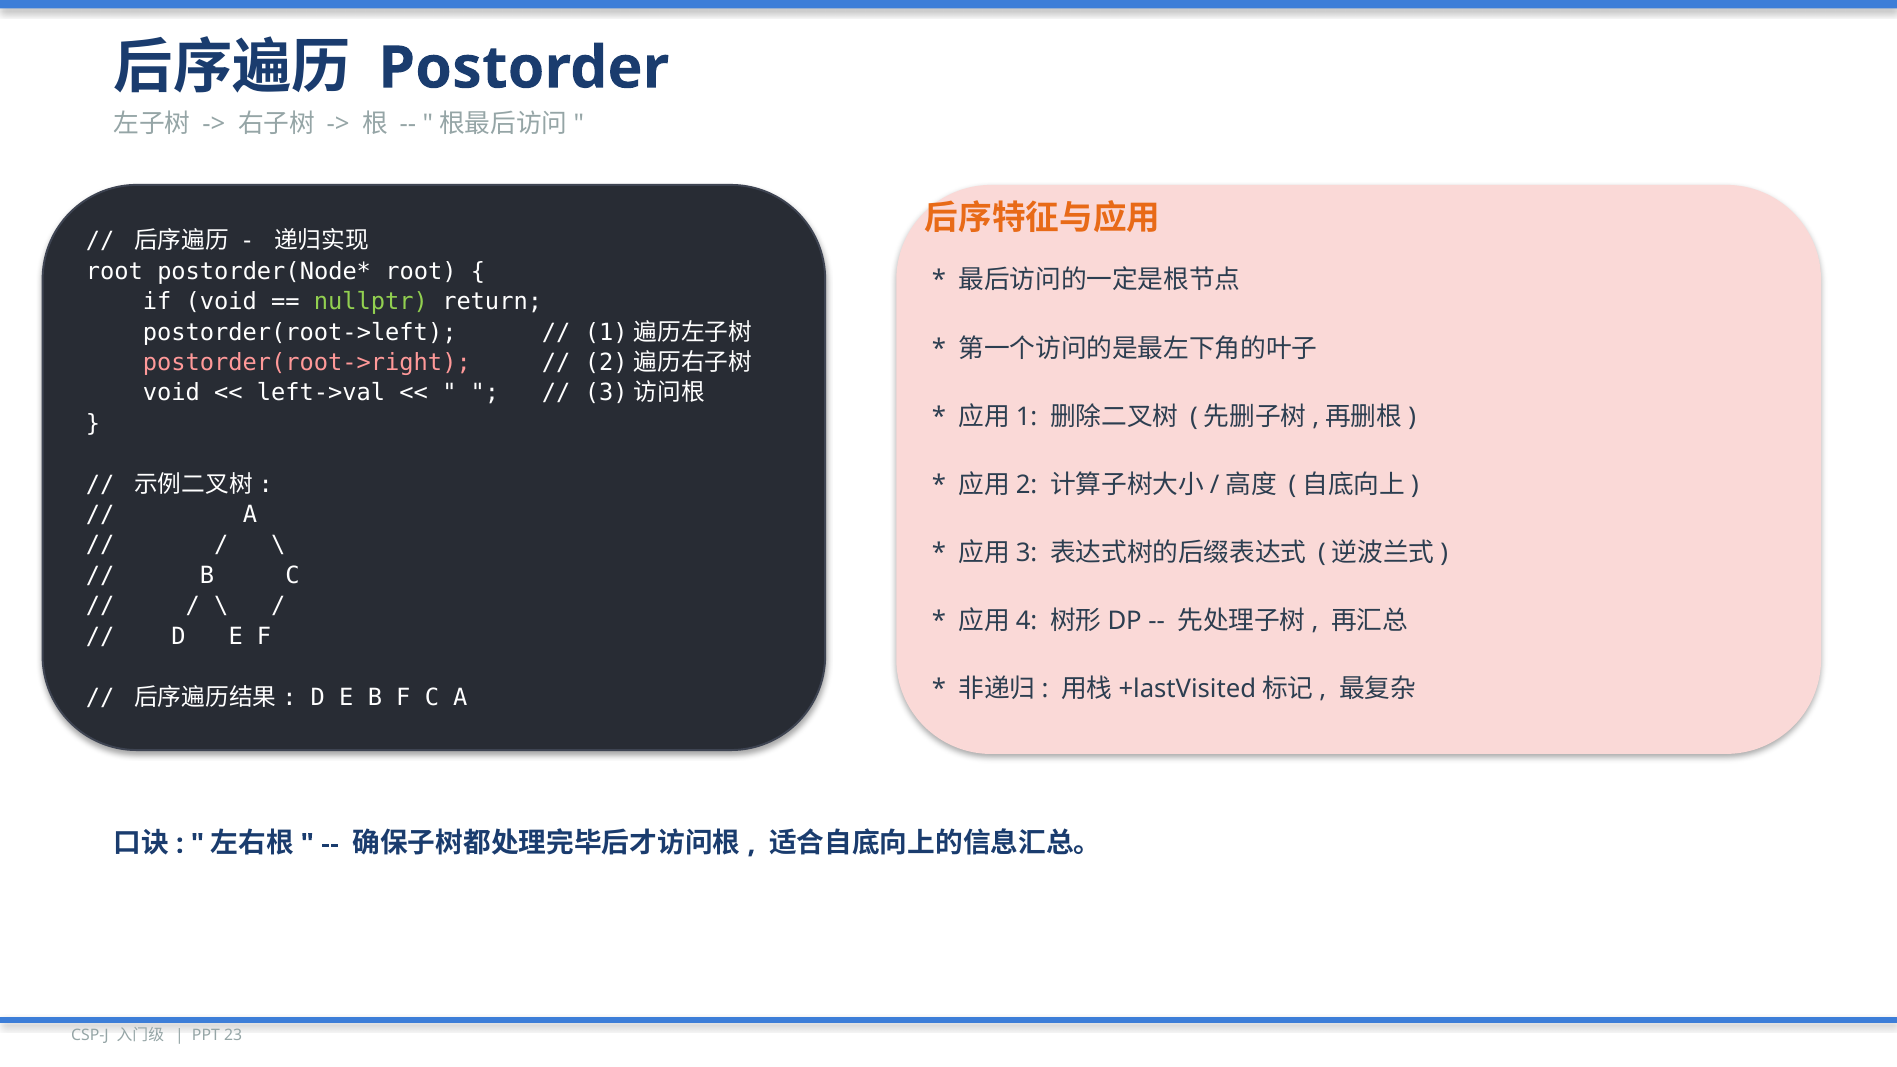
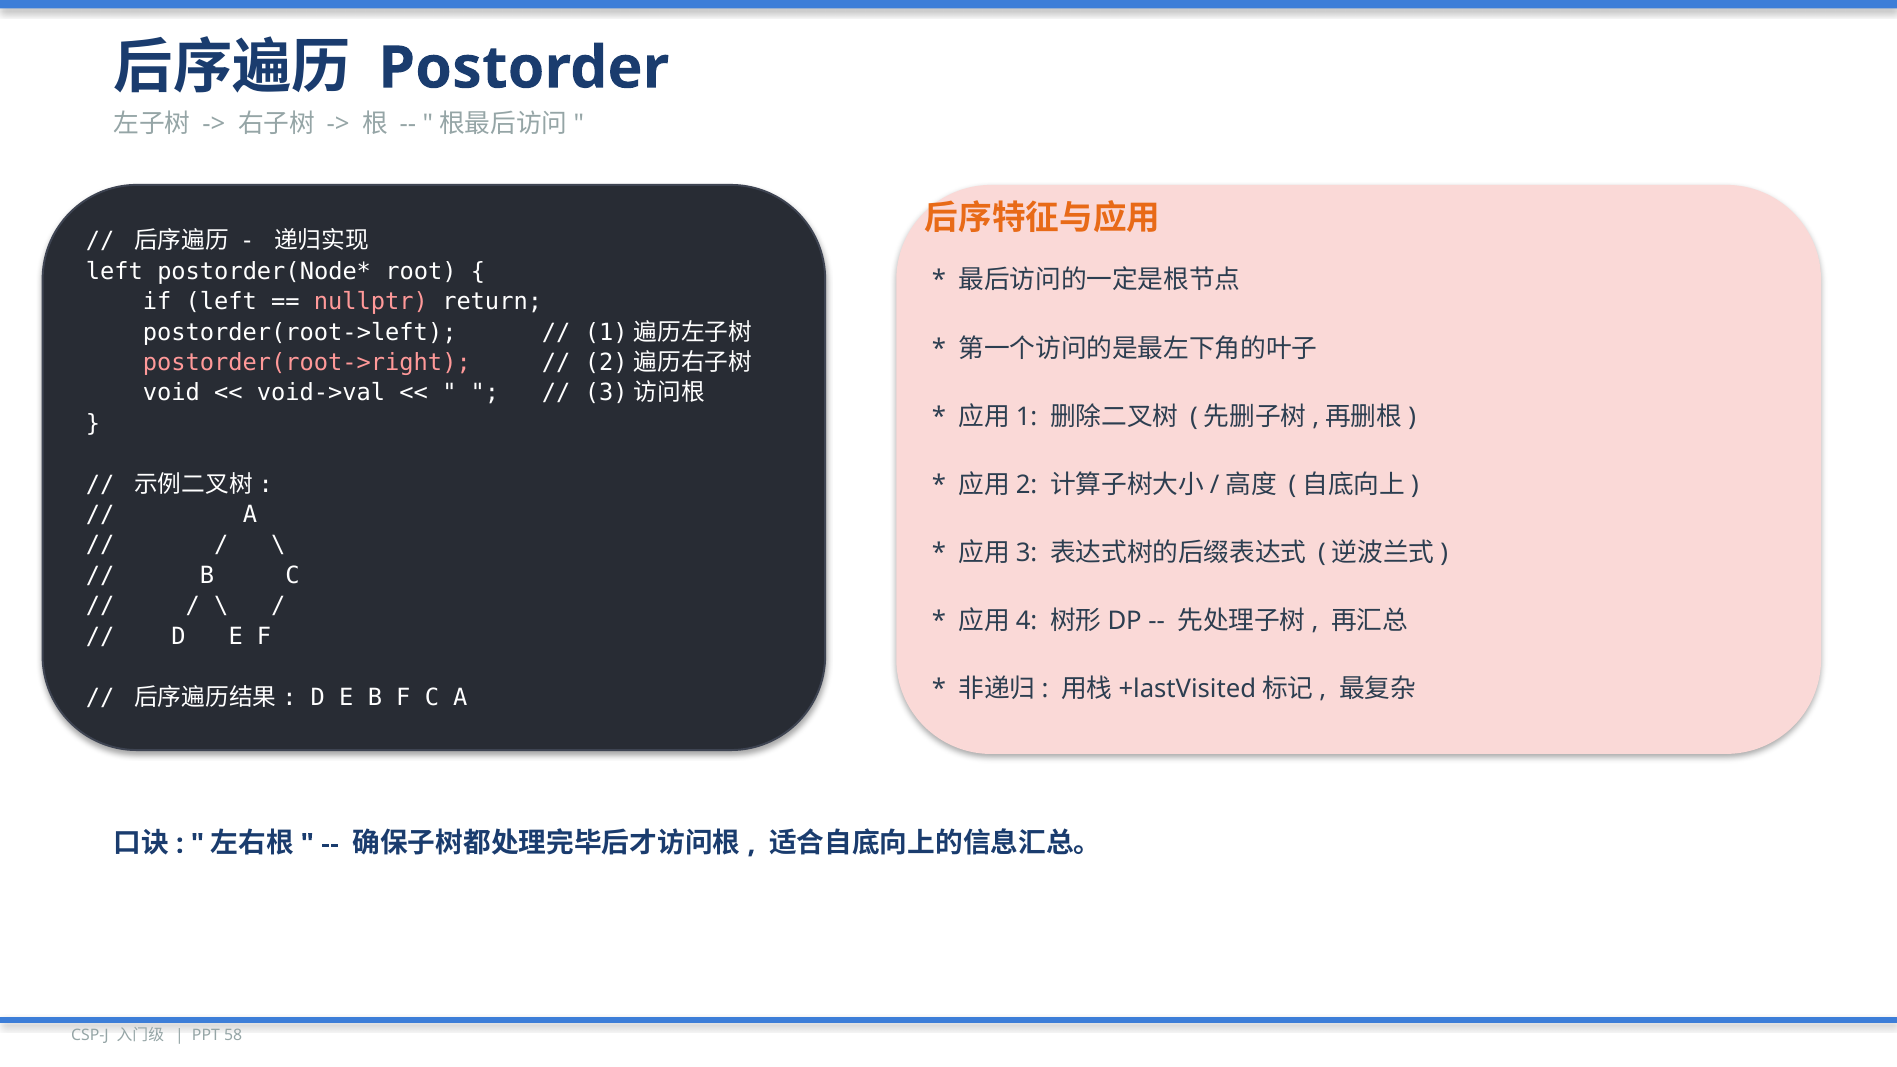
root: root -> left (114, 271)
if void: void -> left (221, 302)
nullptr colour: light green -> pink (371, 302)
left->val: left->val -> void->val (321, 393)
23: 23 -> 58 (233, 1035)
